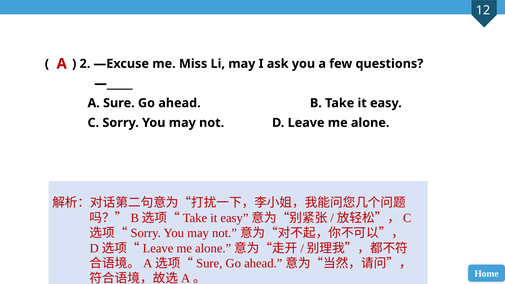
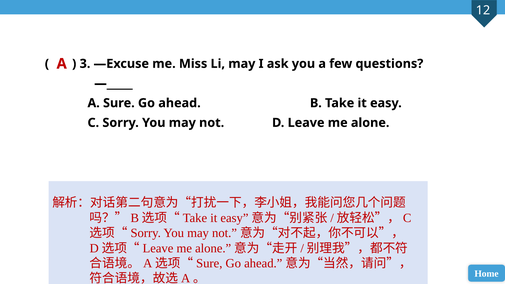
2: 2 -> 3 (85, 64)
